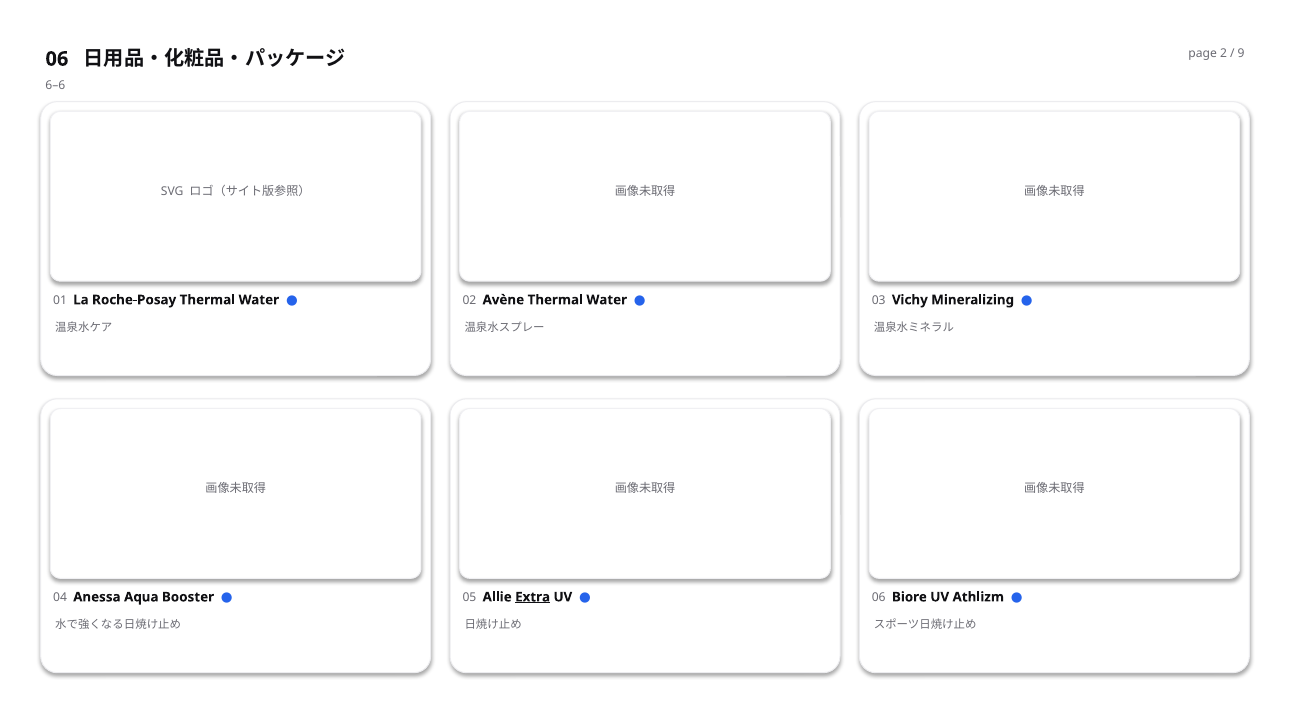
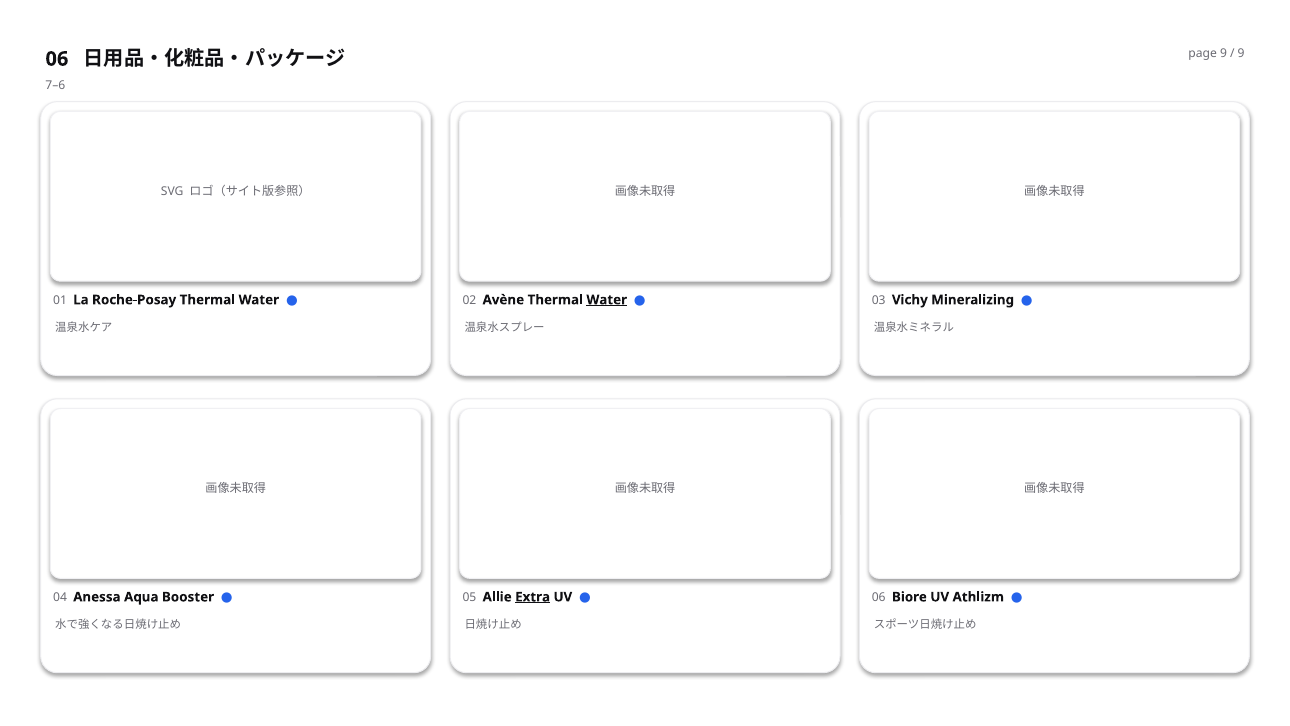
page 2: 2 -> 9 (1224, 54)
6–6: 6–6 -> 7–6 (55, 85)
Water underline: none -> present (607, 300)
